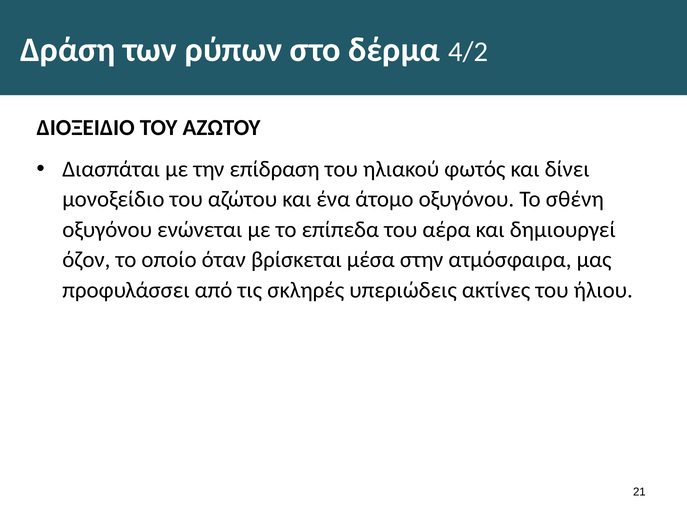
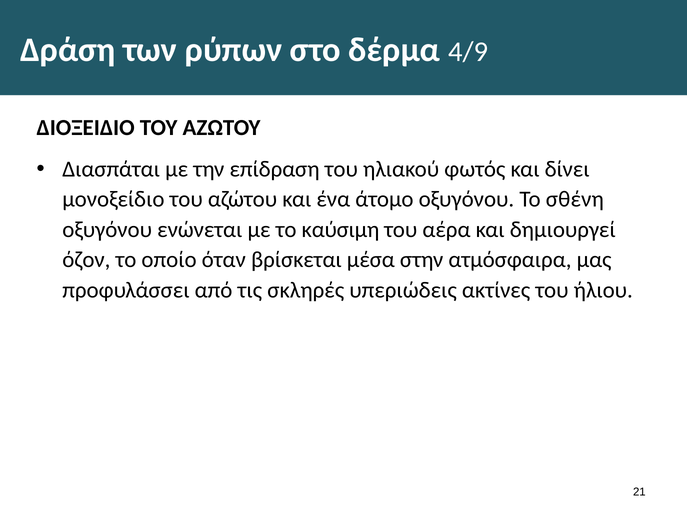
4/2: 4/2 -> 4/9 (468, 52)
επίπεδα: επίπεδα -> καύσιμη (340, 230)
